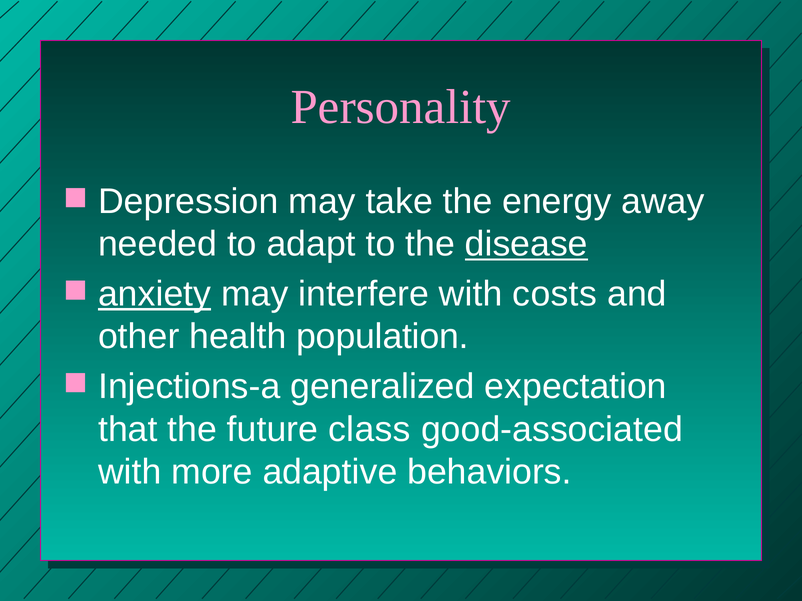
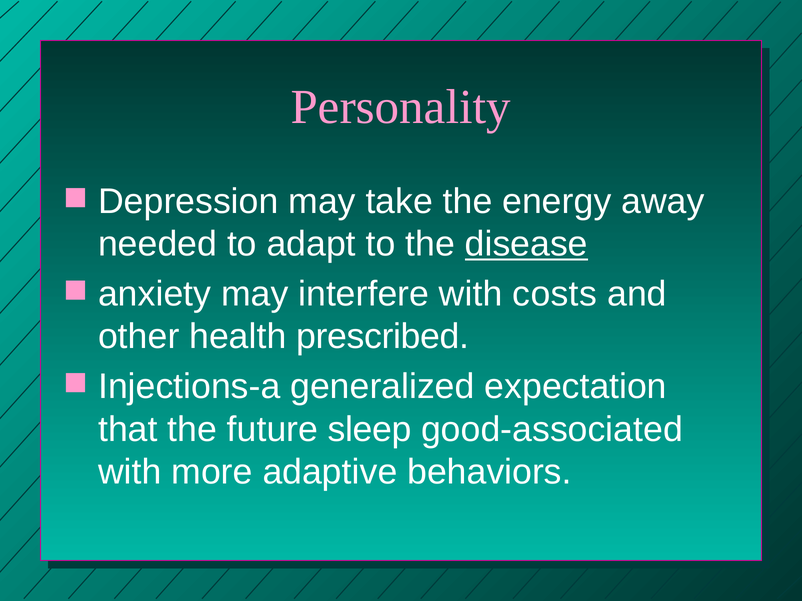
anxiety underline: present -> none (155, 294)
population: population -> prescribed (383, 337)
class: class -> sleep (370, 430)
